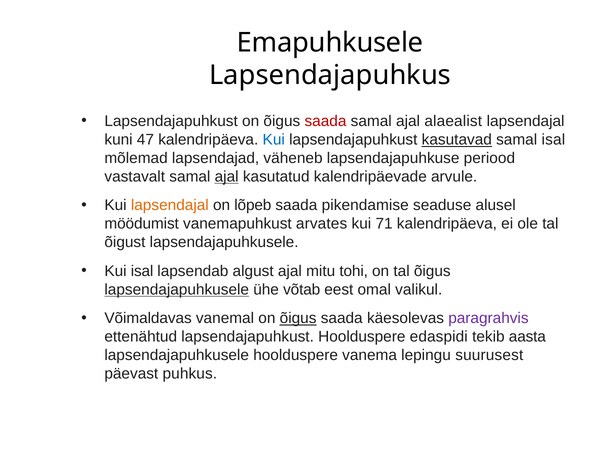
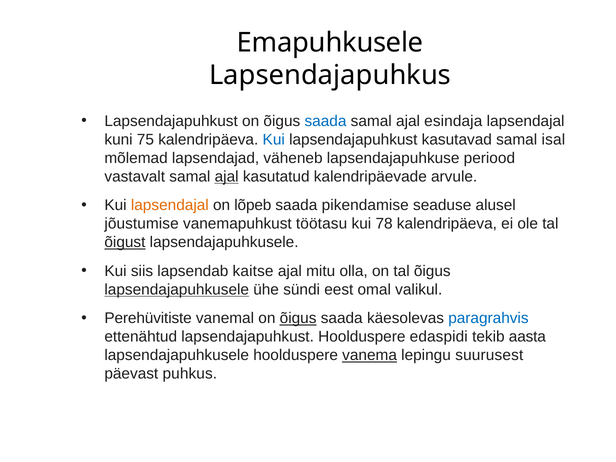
saada colour: red -> blue (325, 121)
alaealist: alaealist -> esindaja (453, 121)
47: 47 -> 75 (145, 140)
kasutavad underline: present -> none (457, 140)
möödumist: möödumist -> jõustumise (142, 224)
arvates: arvates -> töötasu (322, 224)
71: 71 -> 78 (384, 224)
õigust underline: none -> present (125, 242)
Kui isal: isal -> siis (142, 271)
algust: algust -> kaitse (253, 271)
tohi: tohi -> olla (354, 271)
võtab: võtab -> sündi (302, 290)
Võimaldavas: Võimaldavas -> Perehüvitiste (148, 318)
paragrahvis colour: purple -> blue (488, 318)
vanema underline: none -> present (370, 355)
